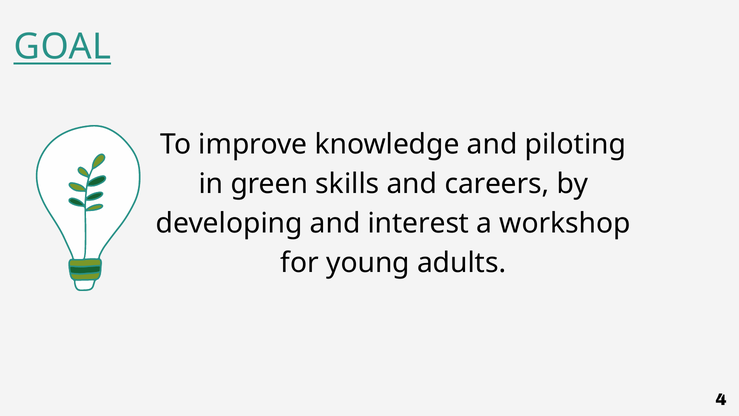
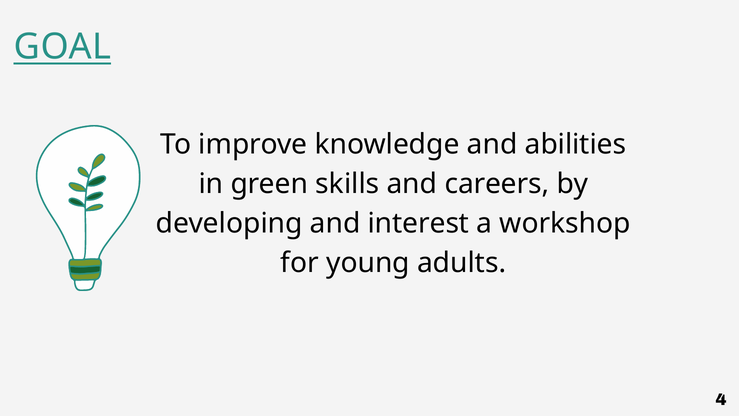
piloting: piloting -> abilities (575, 144)
